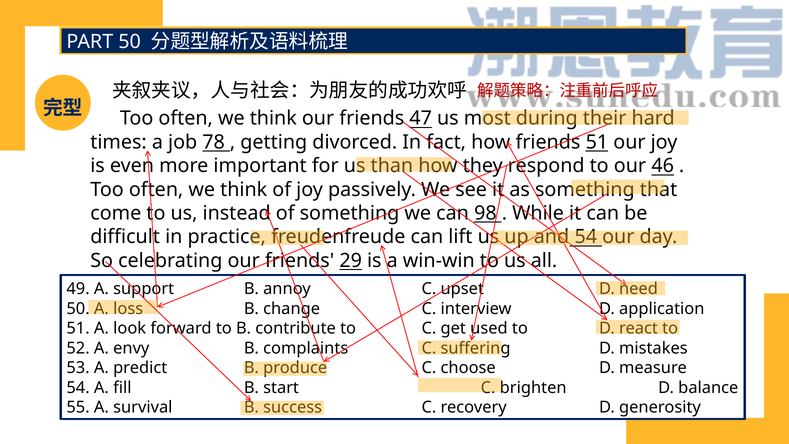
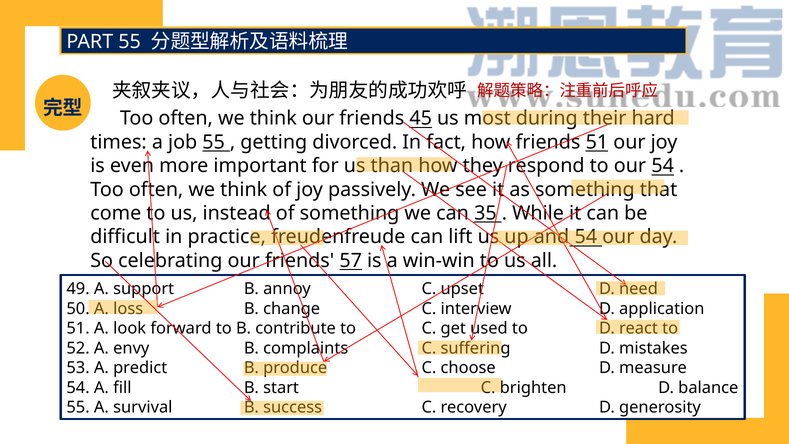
PART 50: 50 -> 55 (130, 42)
47: 47 -> 45 (421, 118)
job 78: 78 -> 55 (214, 142)
our 46: 46 -> 54 (663, 166)
98: 98 -> 35 (485, 213)
29: 29 -> 57 (351, 260)
